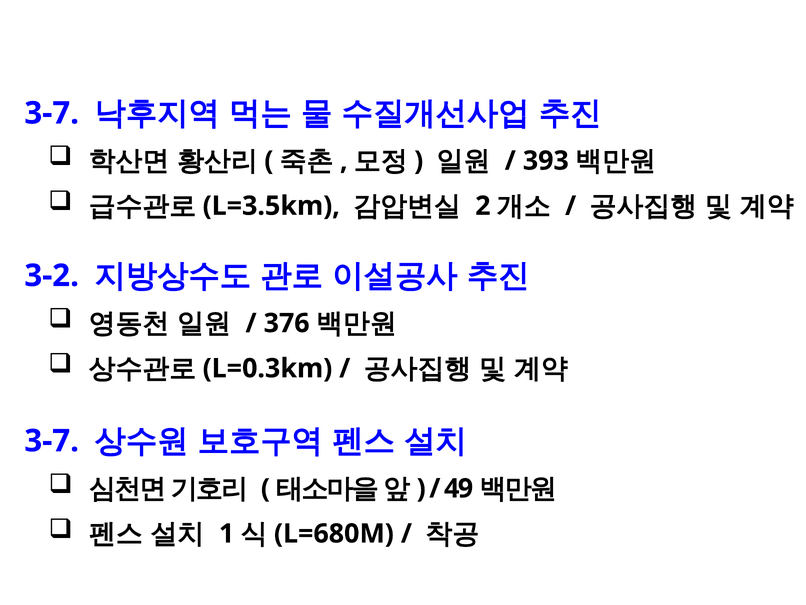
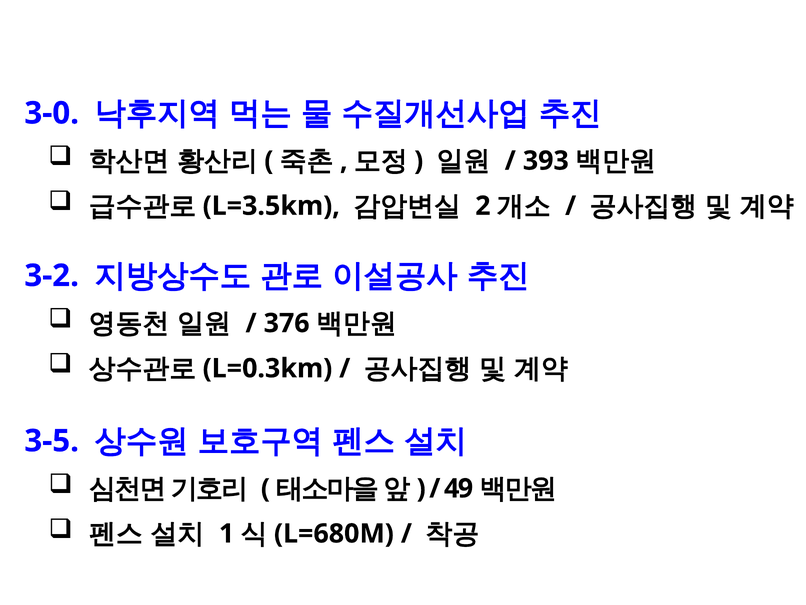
3-7: 3-7 -> 3-0 (52, 113)
3-7: 3-7 -> 3-5 (52, 441)
